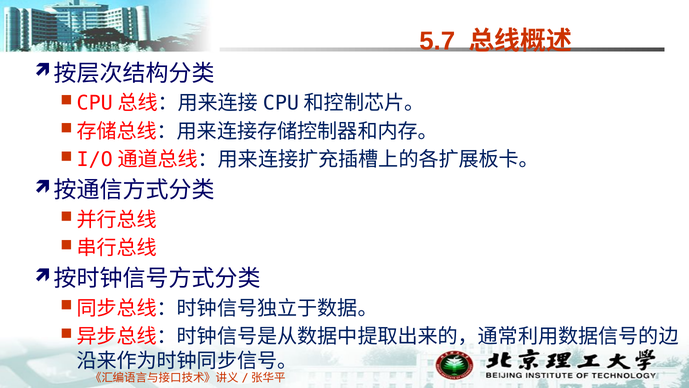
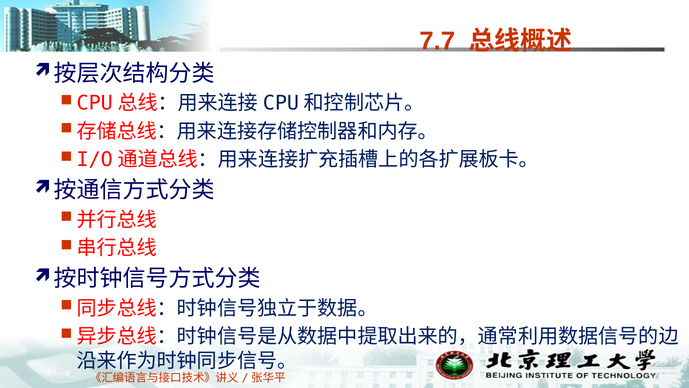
5.7: 5.7 -> 7.7 (437, 41)
